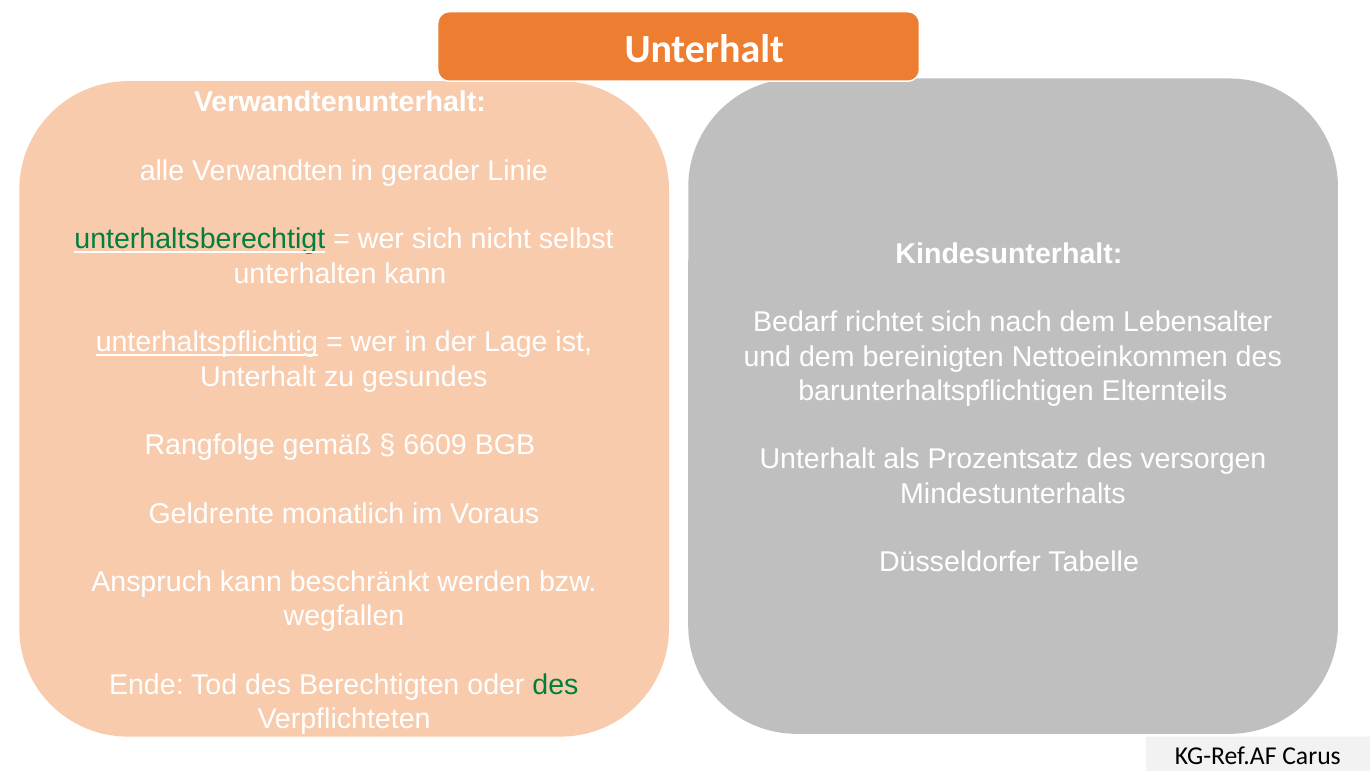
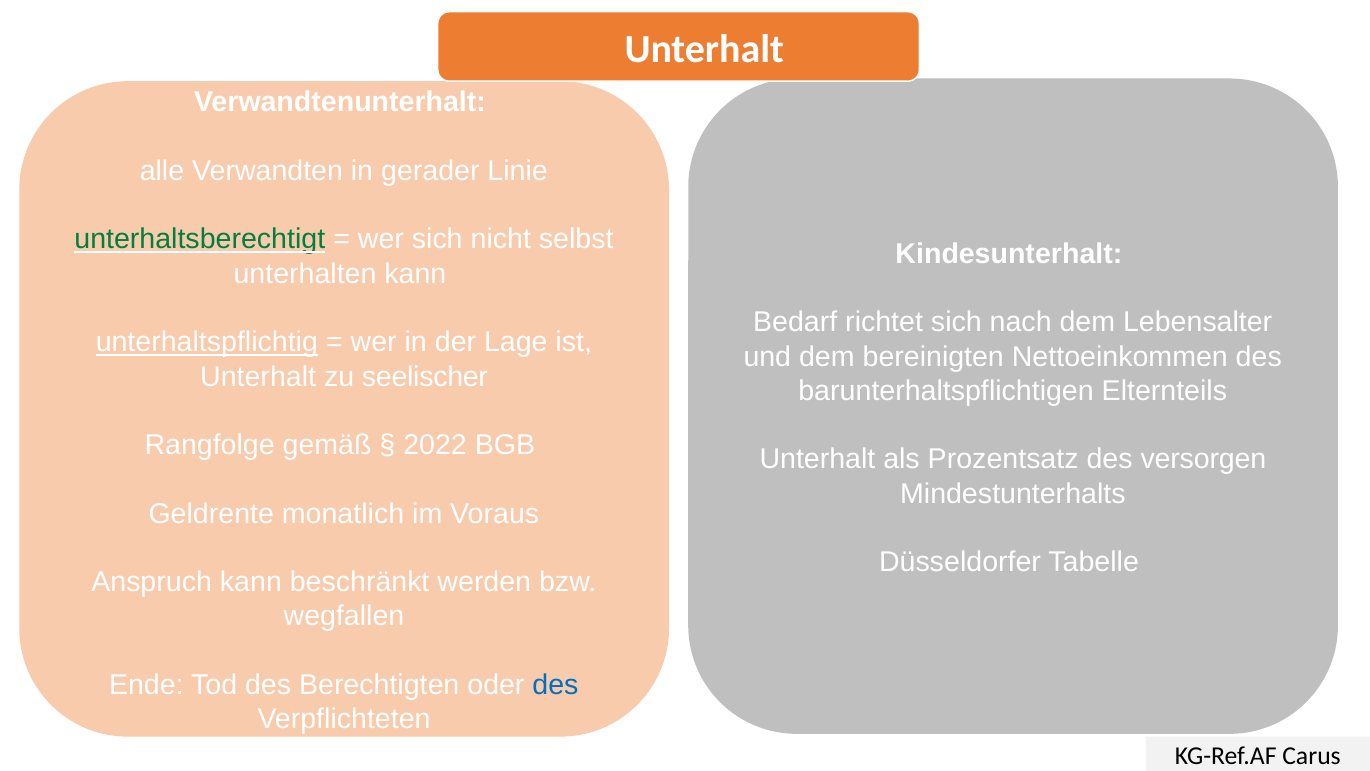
gesundes: gesundes -> seelischer (425, 376)
6609: 6609 -> 2022 (435, 445)
des colour: green -> blue (555, 685)
